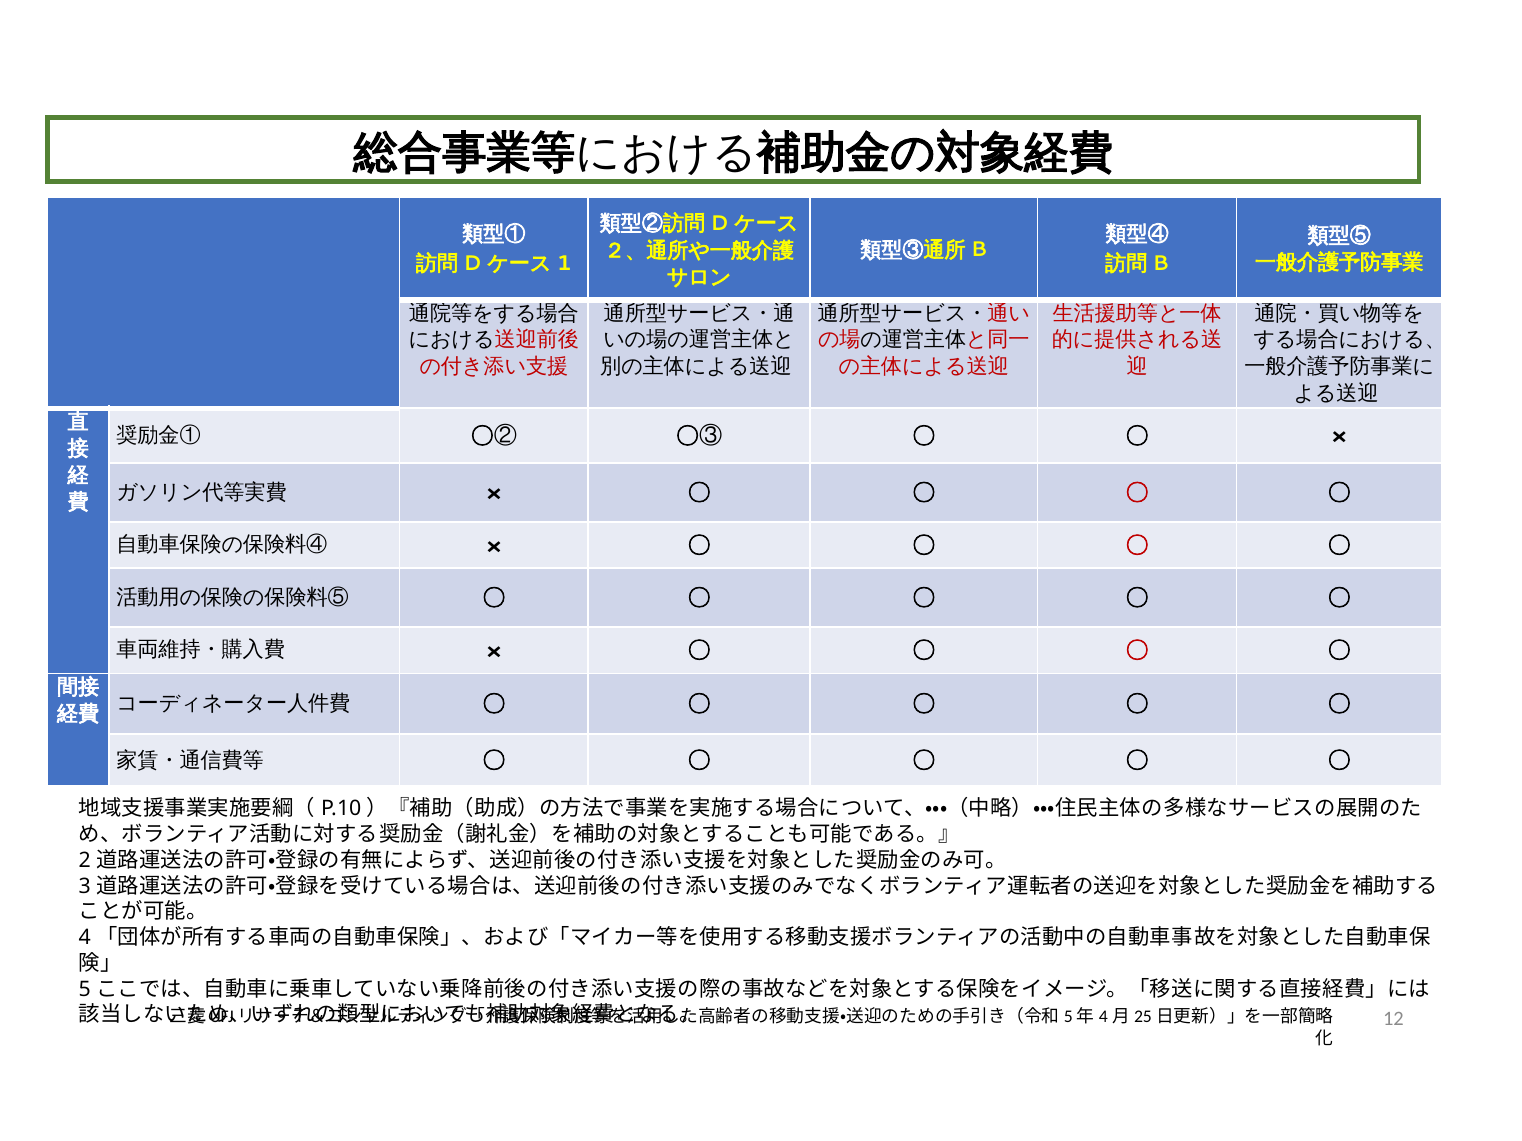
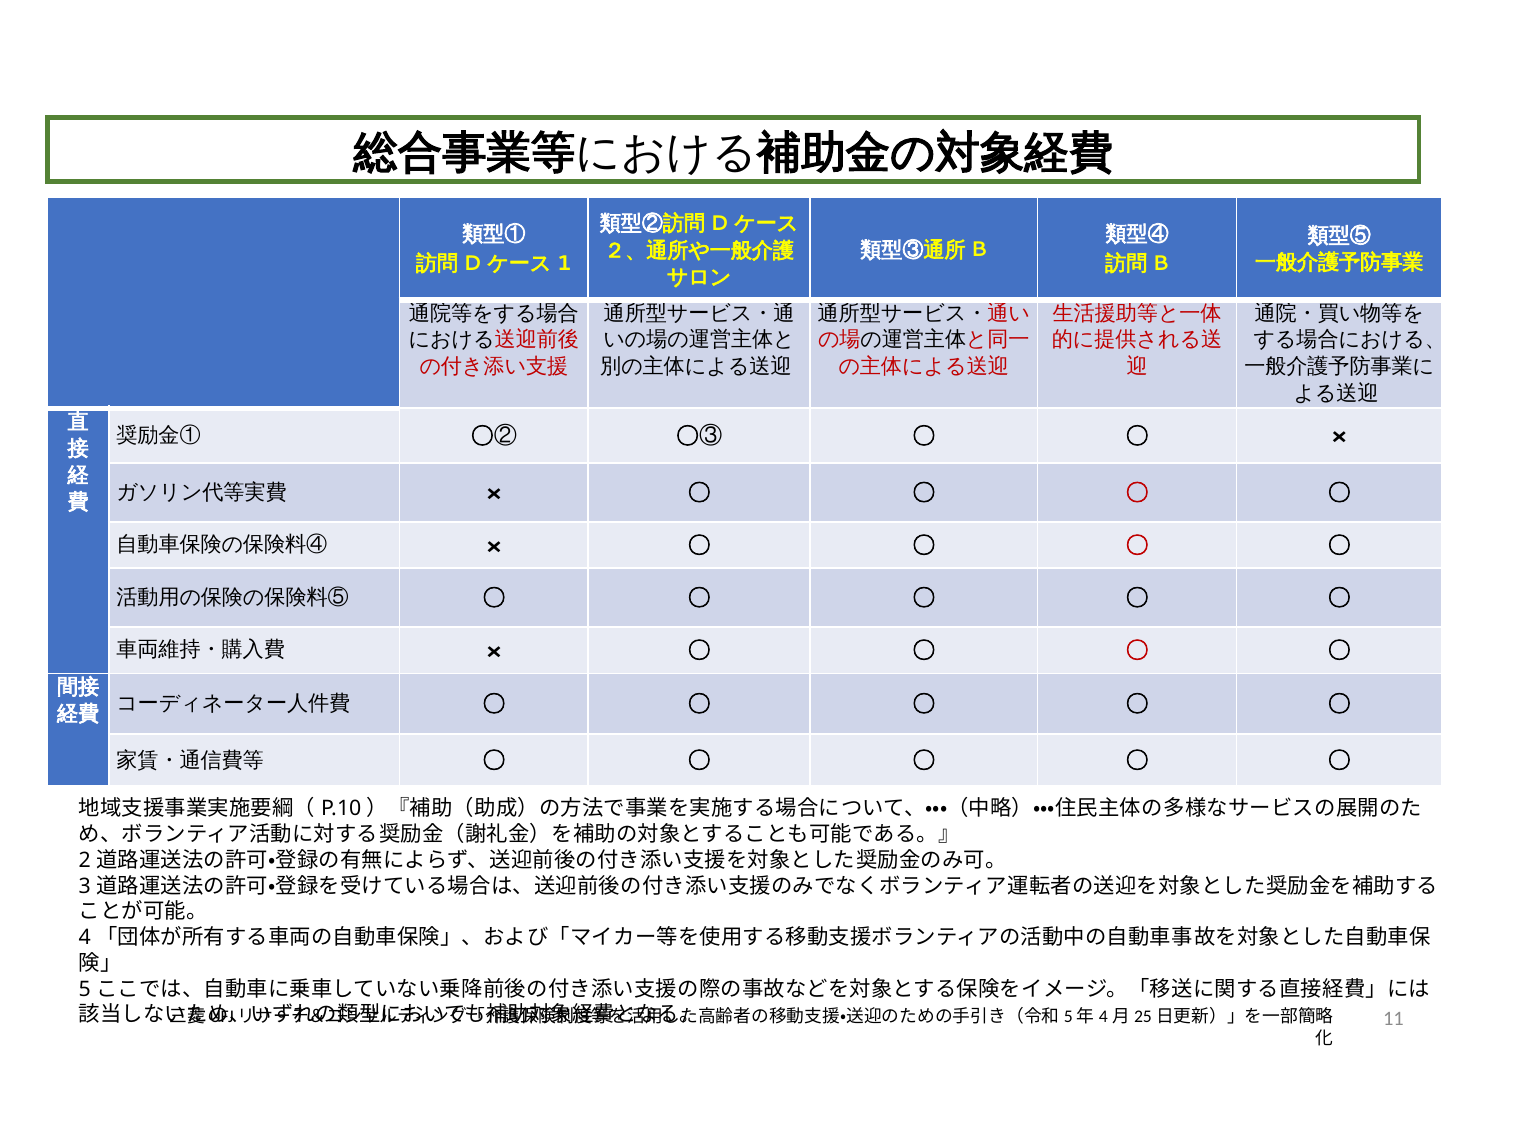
12: 12 -> 11 (1393, 1019)
